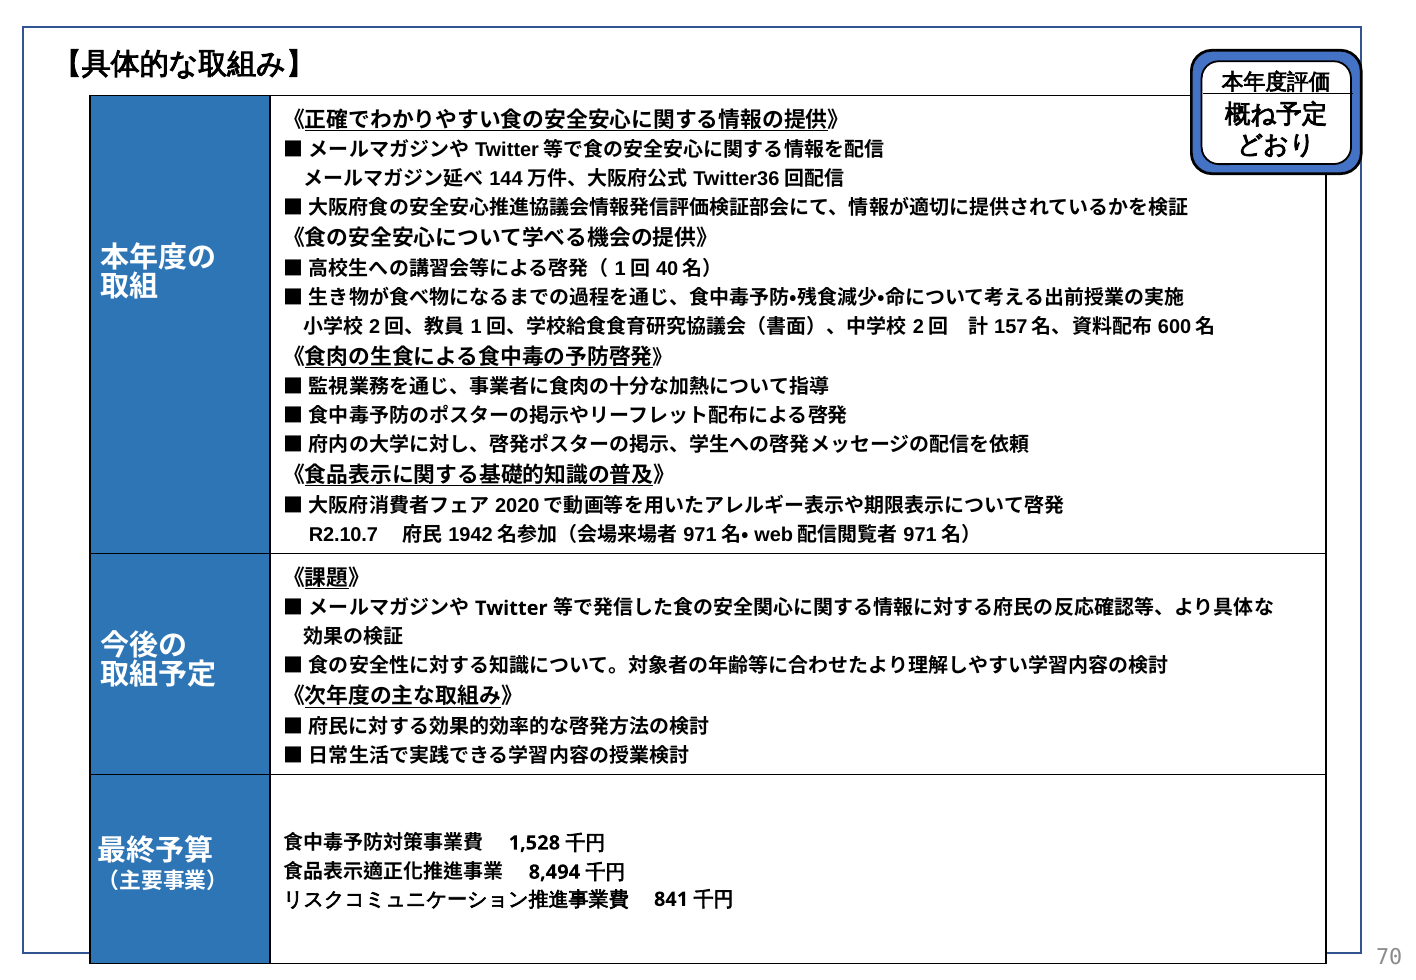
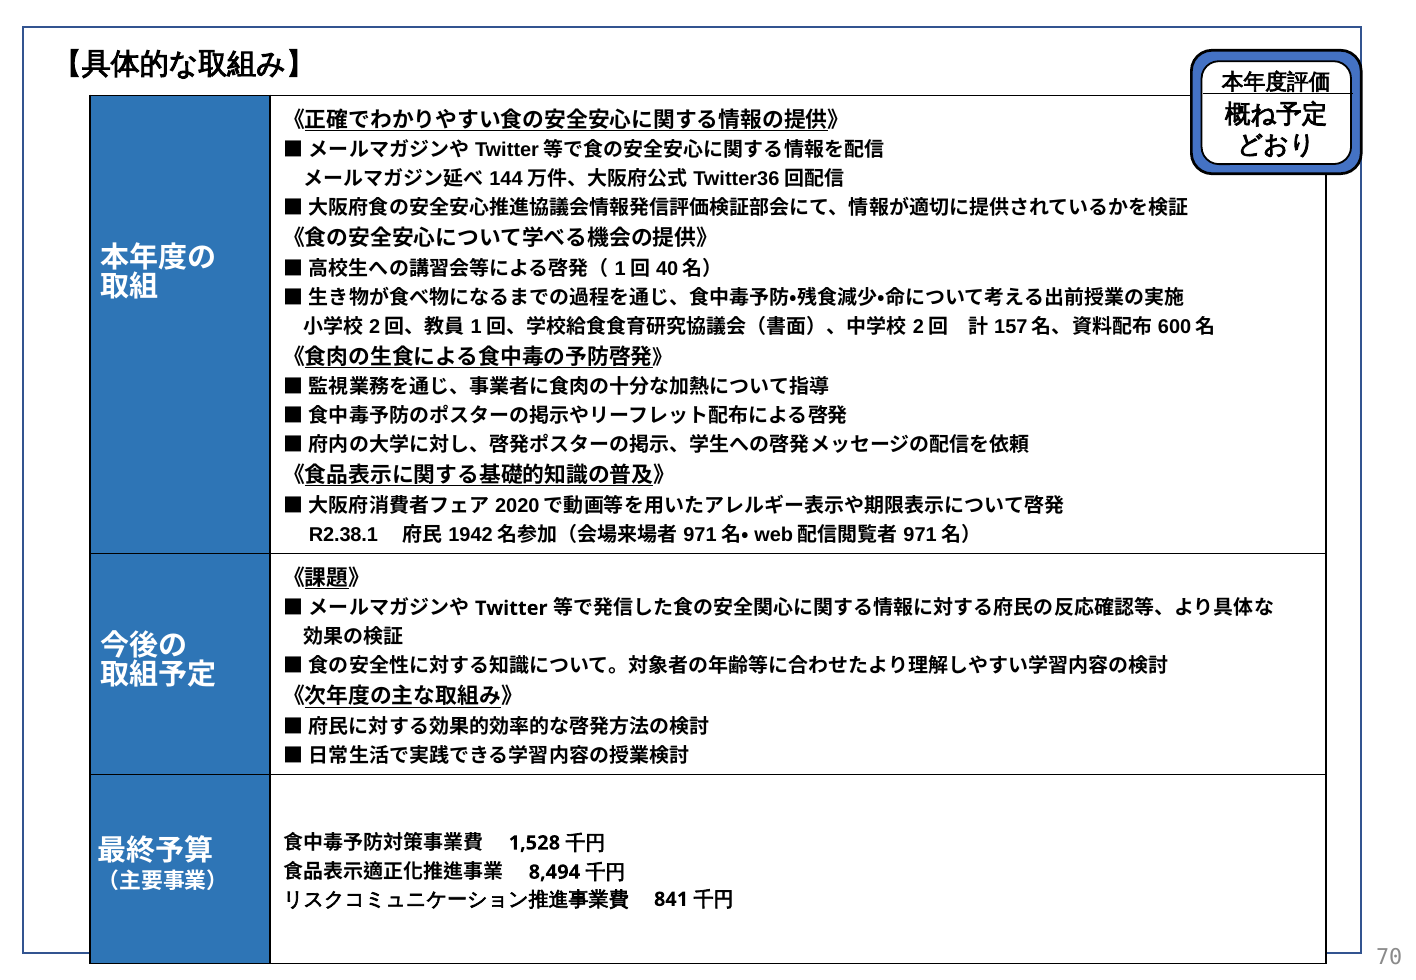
R2.10.7: R2.10.7 -> R2.38.1 (343, 535)
